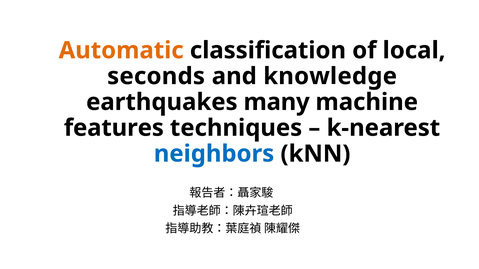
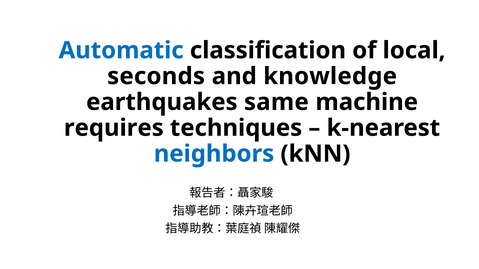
Automatic colour: orange -> blue (121, 50)
many: many -> same (276, 102)
features: features -> requires (114, 128)
